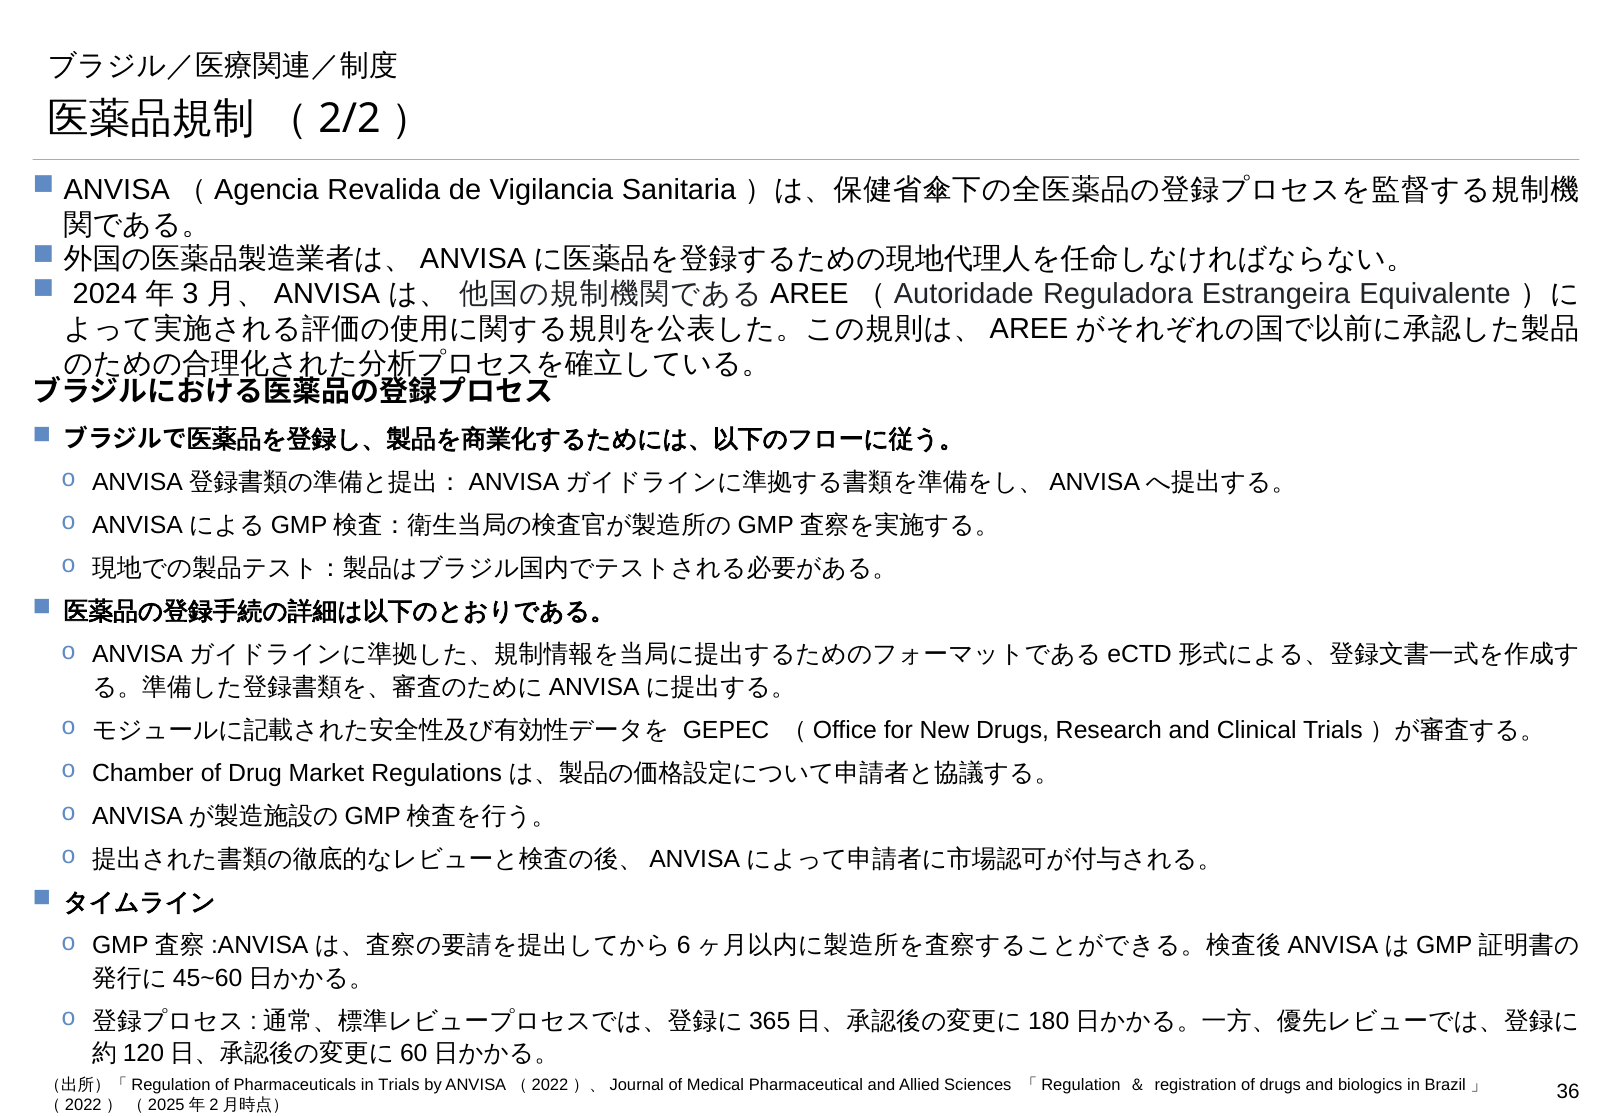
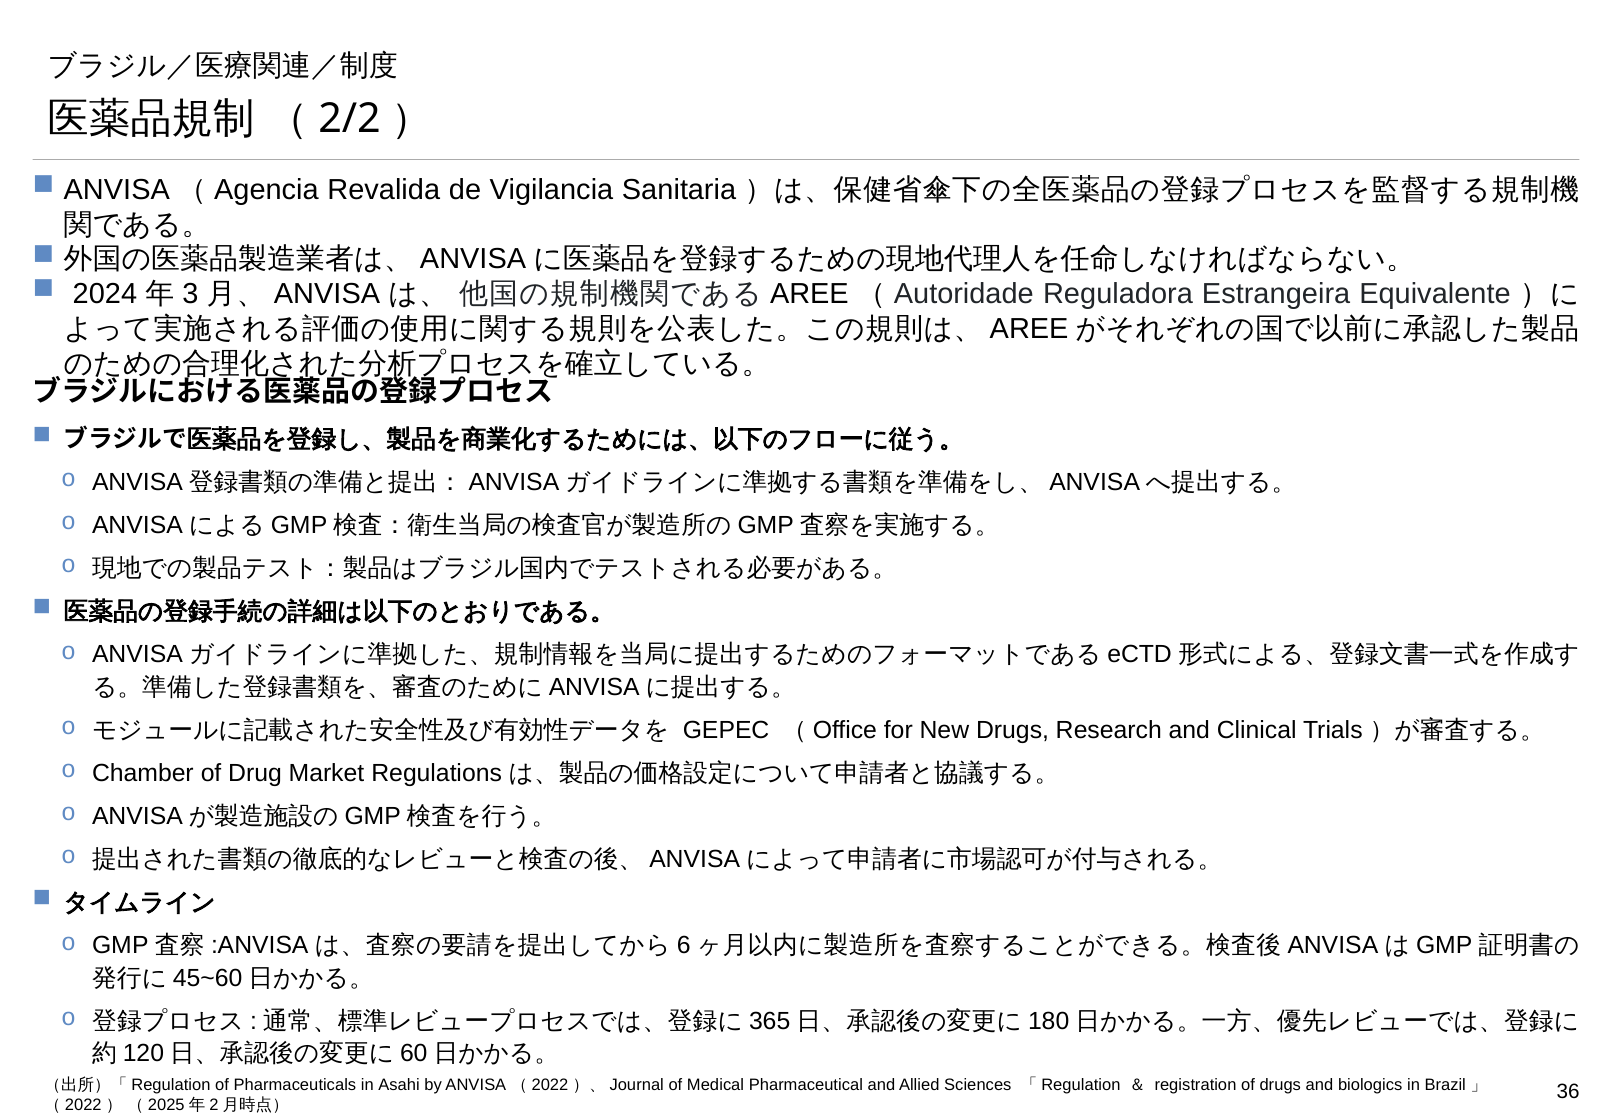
in Trials: Trials -> Asahi (399, 1086)
